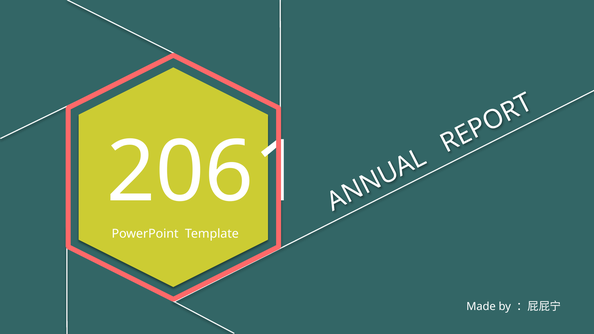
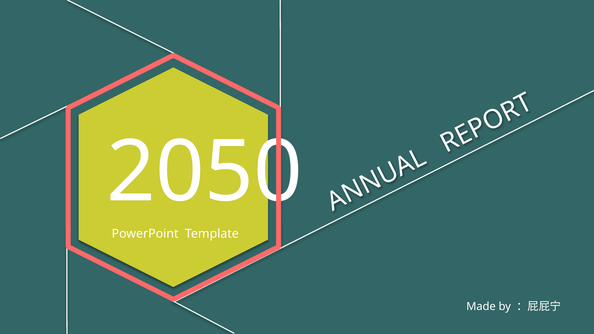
2061: 2061 -> 2050 (204, 172)
